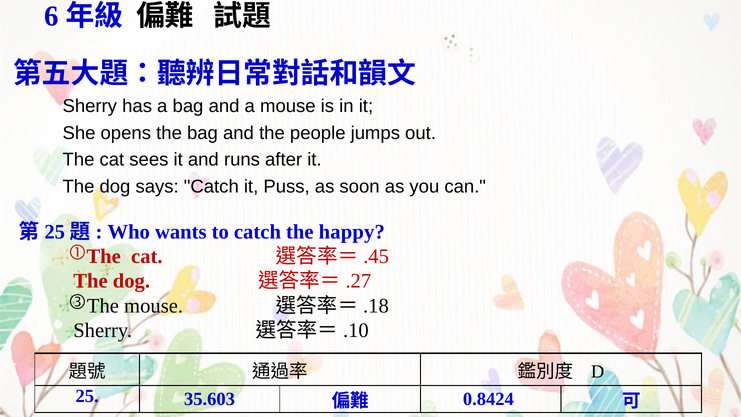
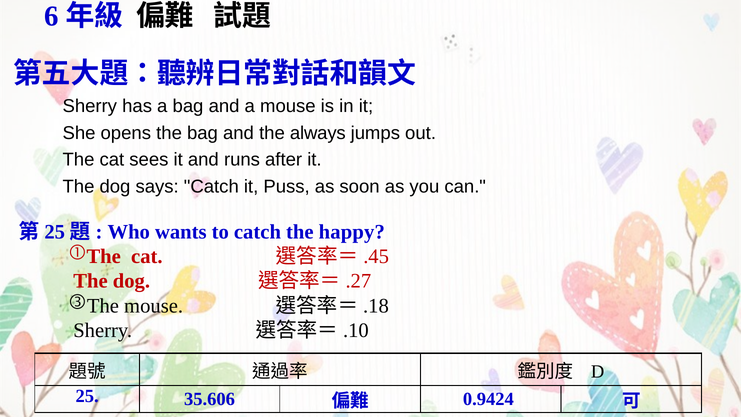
people: people -> always (318, 133)
35.603: 35.603 -> 35.606 (210, 399)
0.8424: 0.8424 -> 0.9424 (488, 399)
